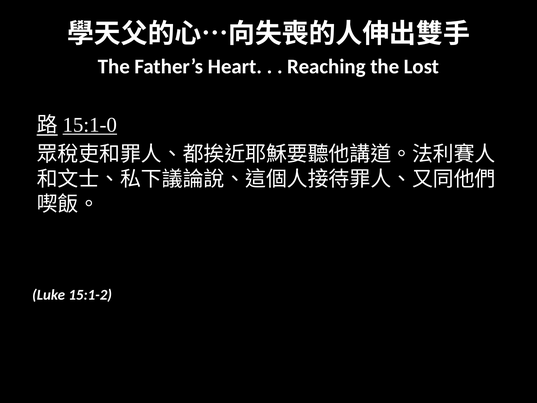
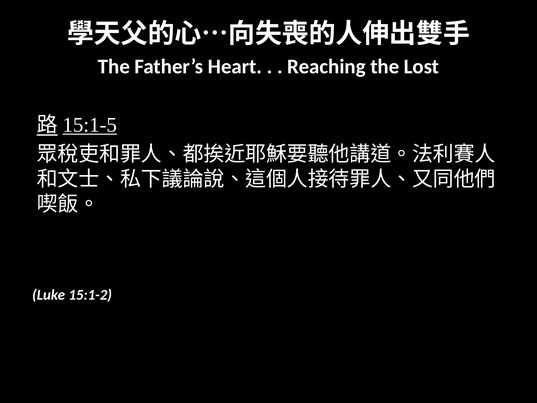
15:1-0: 15:1-0 -> 15:1-5 (90, 125)
